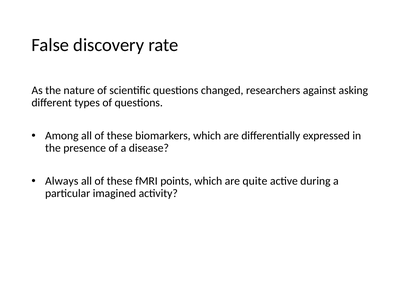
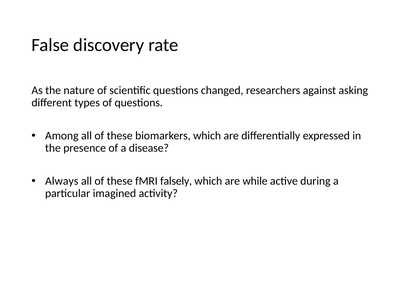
points: points -> falsely (176, 181)
quite: quite -> while (255, 181)
